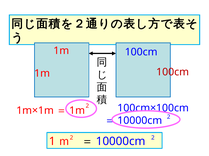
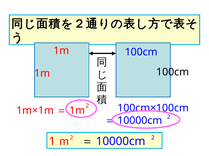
100cm colour: red -> black (173, 72)
